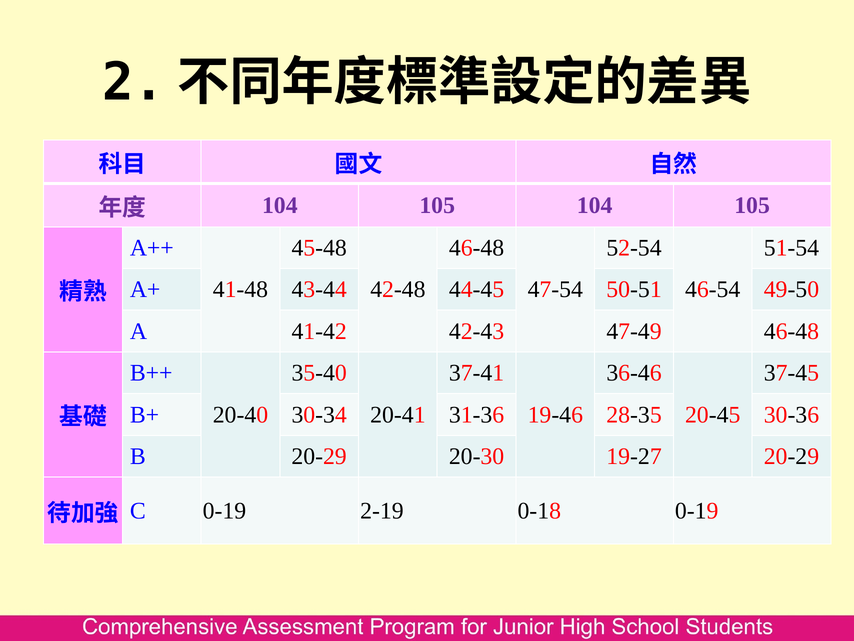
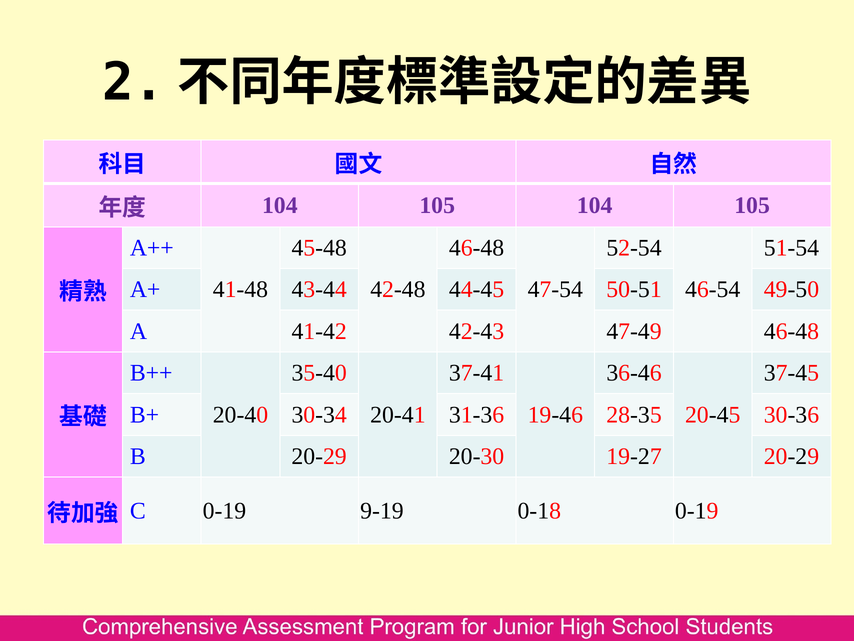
2-19: 2-19 -> 9-19 (382, 510)
